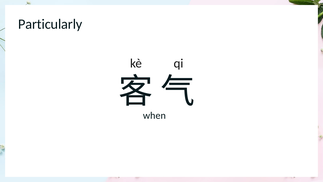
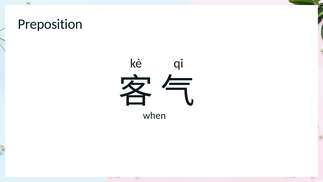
Particularly: Particularly -> Preposition (50, 24)
